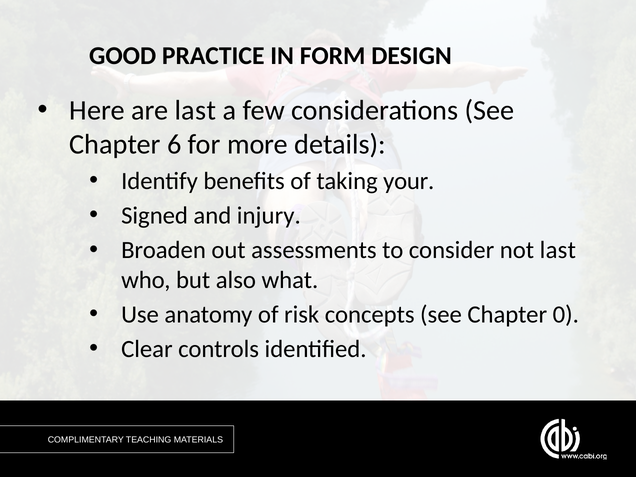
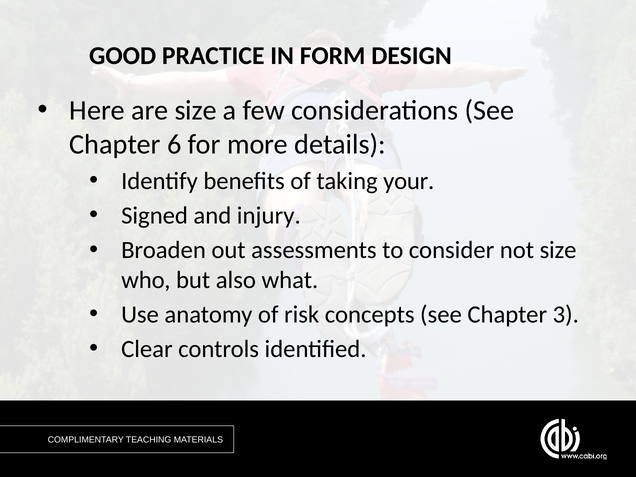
are last: last -> size (196, 111)
not last: last -> size (558, 250)
0: 0 -> 3 (566, 314)
